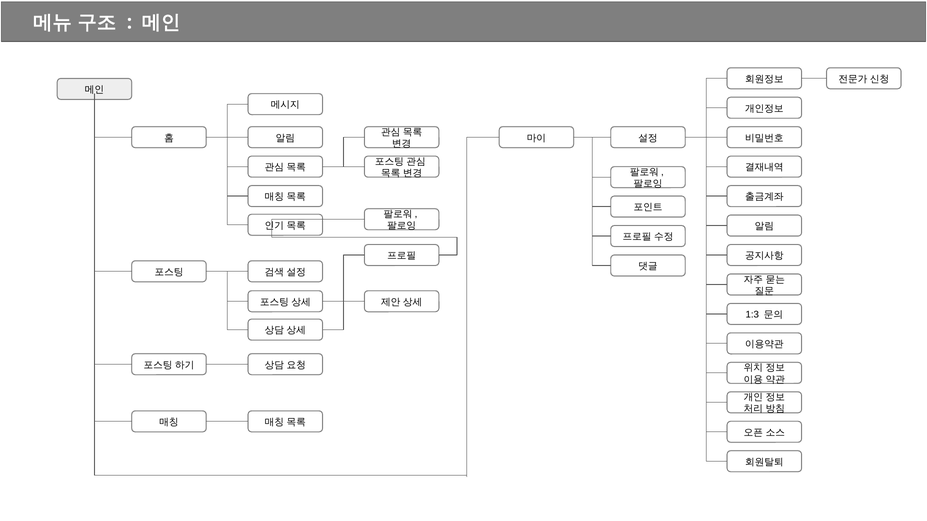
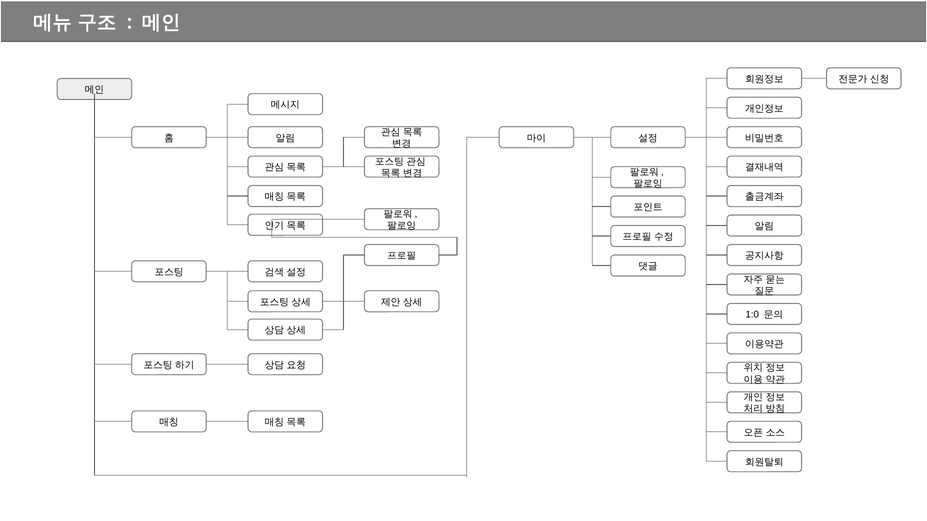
1:3: 1:3 -> 1:0 (752, 315)
